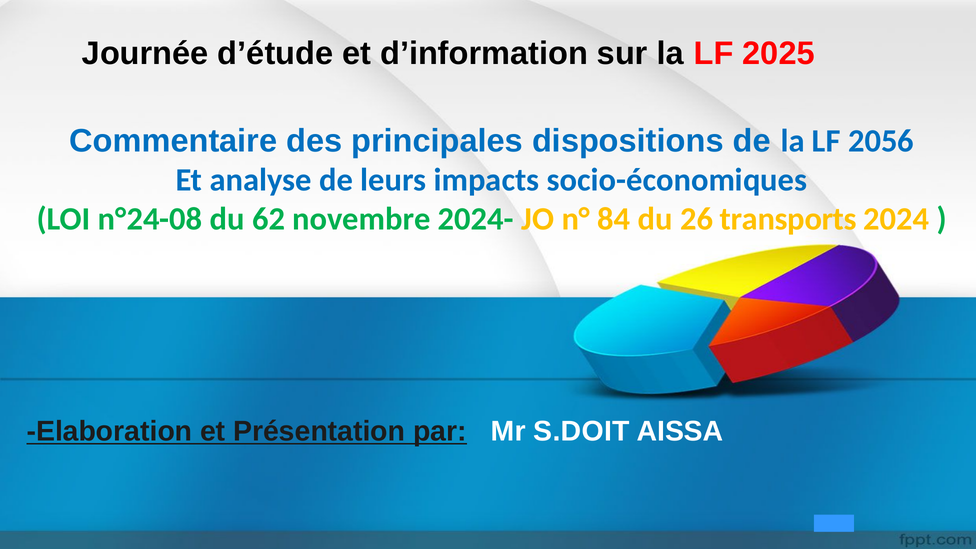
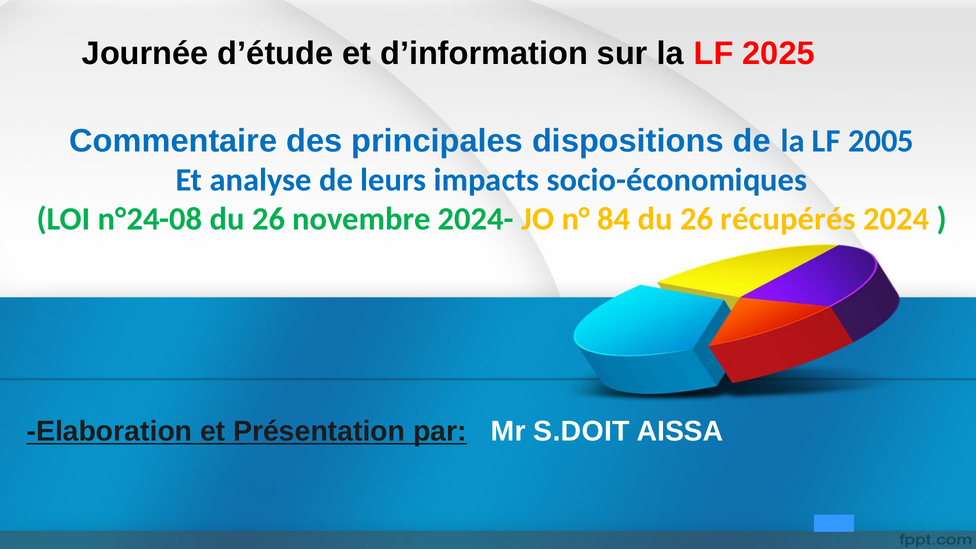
2056: 2056 -> 2005 (881, 141)
n°24-08 du 62: 62 -> 26 (269, 219)
transports: transports -> récupérés (788, 219)
